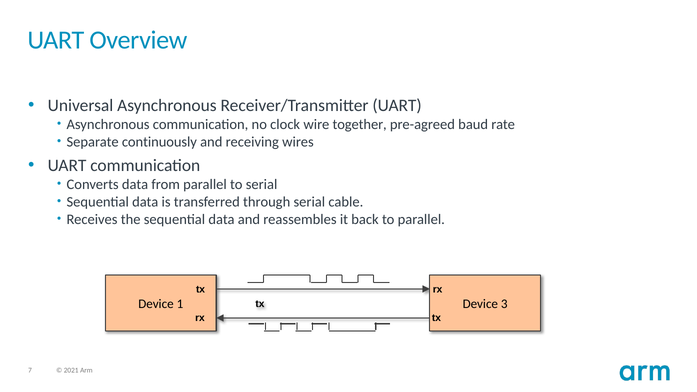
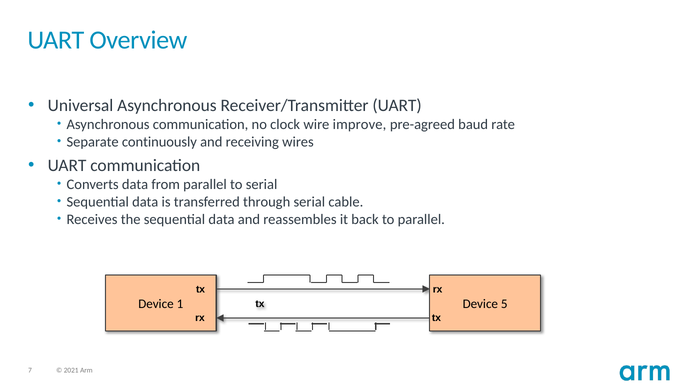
together: together -> improve (360, 124)
3: 3 -> 5 (504, 304)
